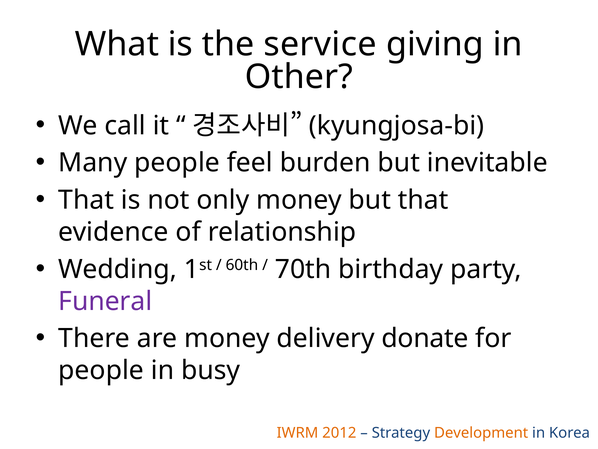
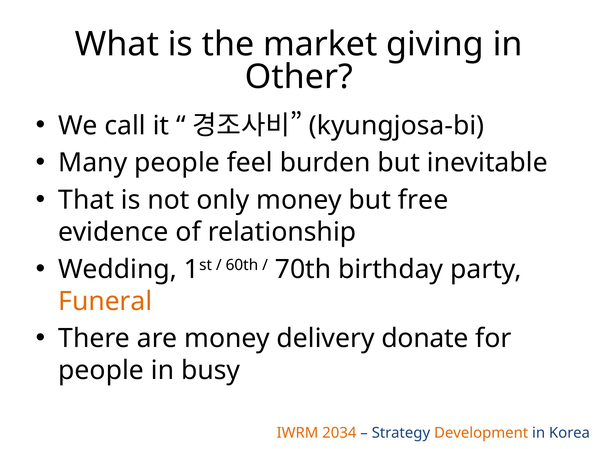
service: service -> market (320, 44)
but that: that -> free (423, 200)
Funeral colour: purple -> orange (105, 301)
2012: 2012 -> 2034 (339, 432)
